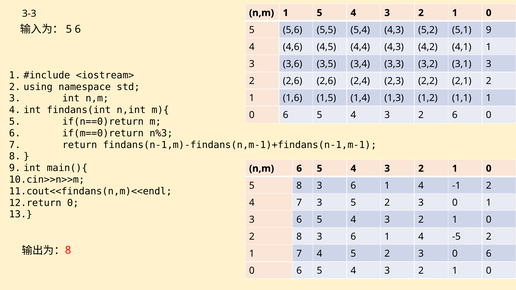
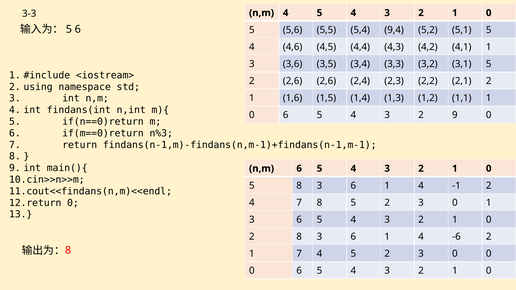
1: 1 -> 4 (286, 13)
5,4 4,3: 4,3 -> 9,4 (394, 30)
5,1 9: 9 -> 5 (489, 30)
3,1 3: 3 -> 5 (489, 64)
2 6: 6 -> 9 (455, 115)
7 3: 3 -> 8 (319, 203)
-5: -5 -> -6 (456, 237)
3 0 6: 6 -> 0 (489, 254)
